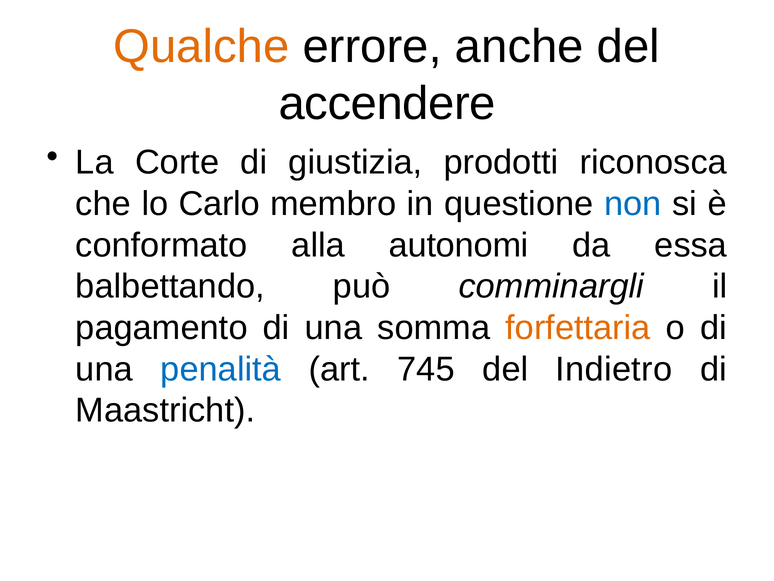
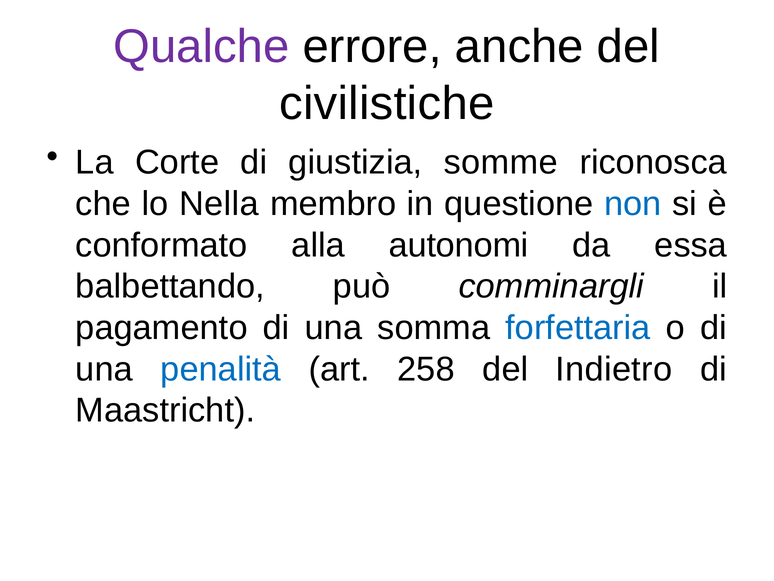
Qualche colour: orange -> purple (201, 47)
accendere: accendere -> civilistiche (387, 103)
prodotti: prodotti -> somme (501, 162)
Carlo: Carlo -> Nella (219, 204)
forfettaria colour: orange -> blue (578, 328)
745: 745 -> 258 (426, 369)
